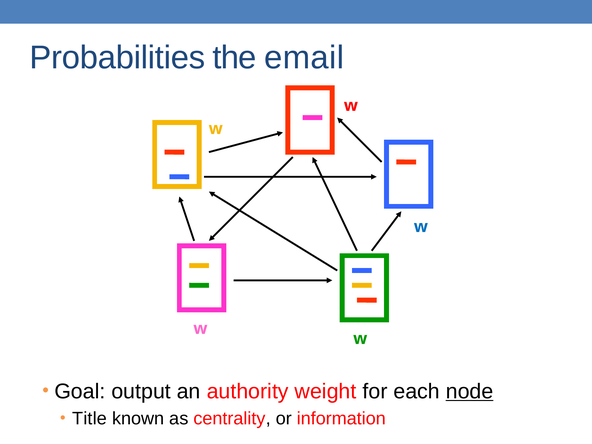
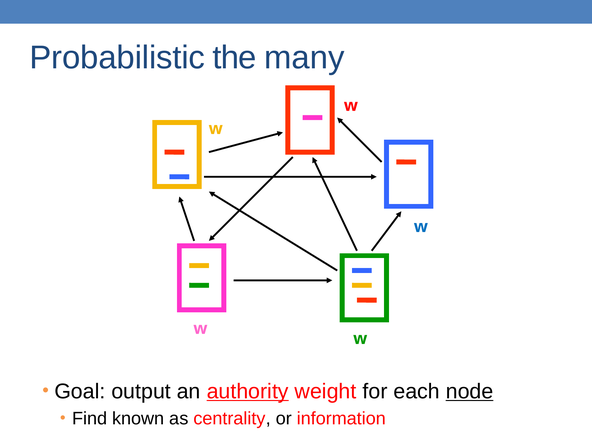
Probabilities: Probabilities -> Probabilistic (117, 58)
email: email -> many (304, 58)
authority underline: none -> present (248, 391)
Title: Title -> Find (90, 419)
